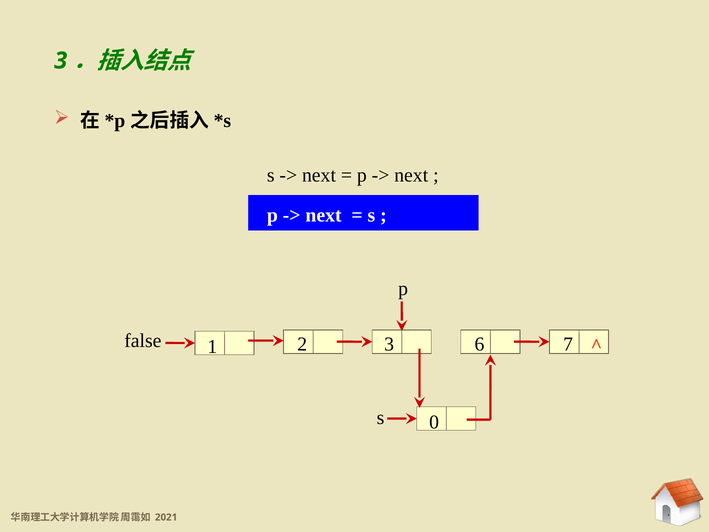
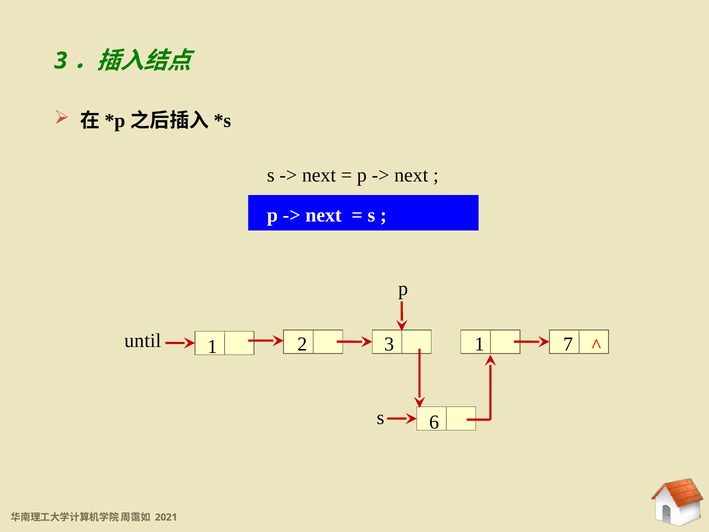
false: false -> until (143, 341)
3 6: 6 -> 1 (479, 344)
0: 0 -> 6 (434, 422)
